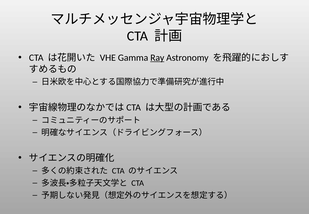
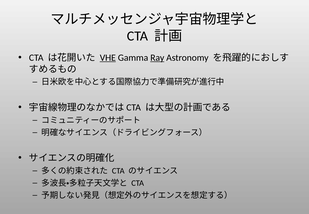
VHE underline: none -> present (108, 58)
